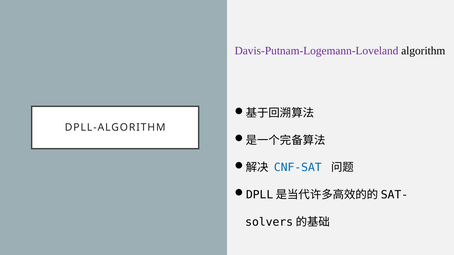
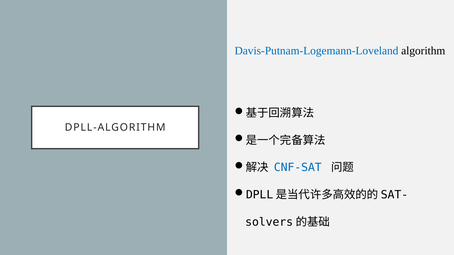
Davis-Putnam-Logemann-Loveland colour: purple -> blue (317, 51)
